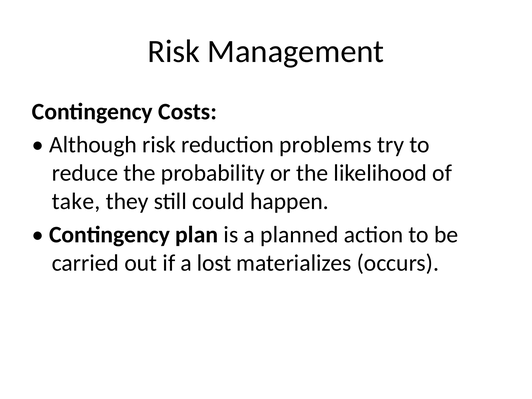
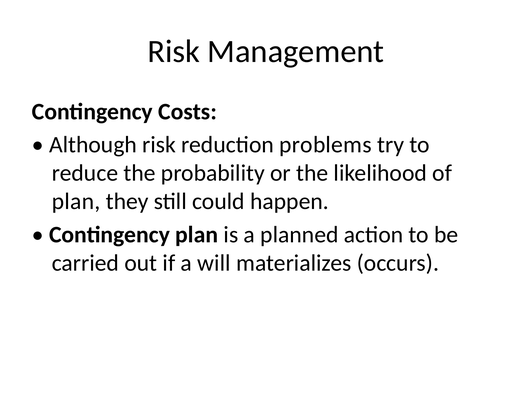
take: take -> plan (76, 201)
lost: lost -> will (214, 263)
